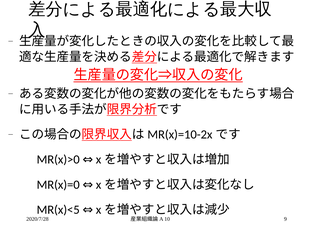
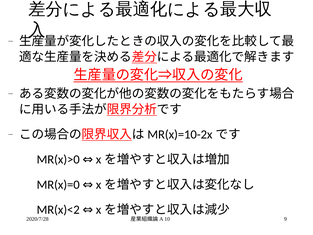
MR(x)<5: MR(x)<5 -> MR(x)<2 (58, 209)
